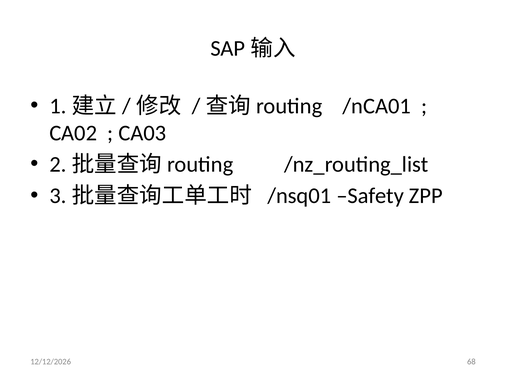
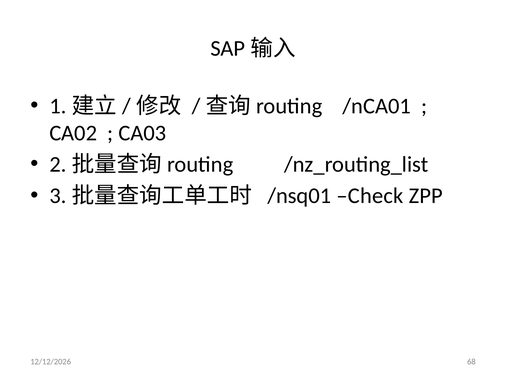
Safety: Safety -> Check (370, 196)
